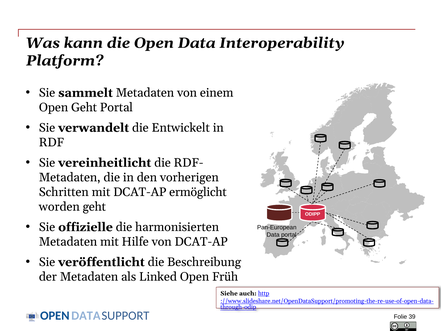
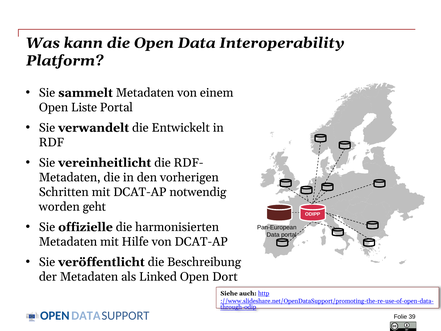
Open Geht: Geht -> Liste (84, 107)
ermöglicht: ermöglicht -> notwendig (198, 192)
Früh: Früh -> Dort (225, 277)
